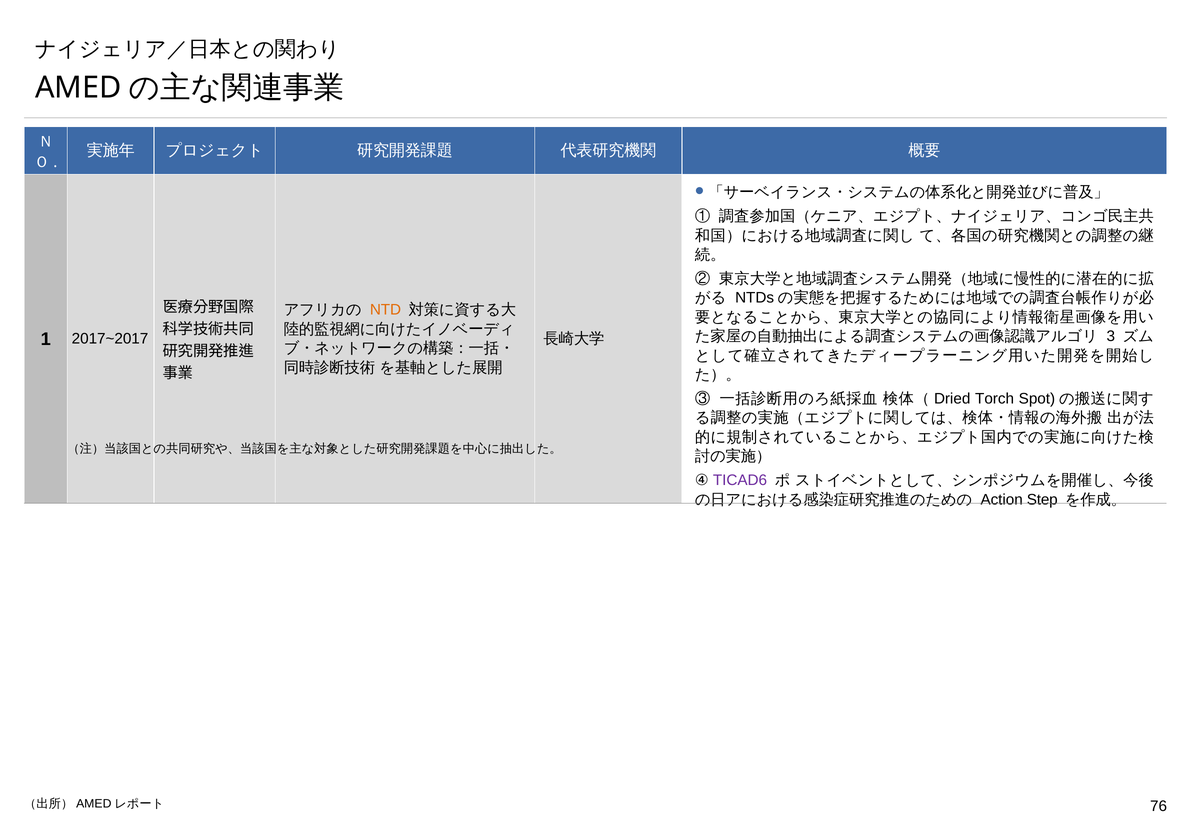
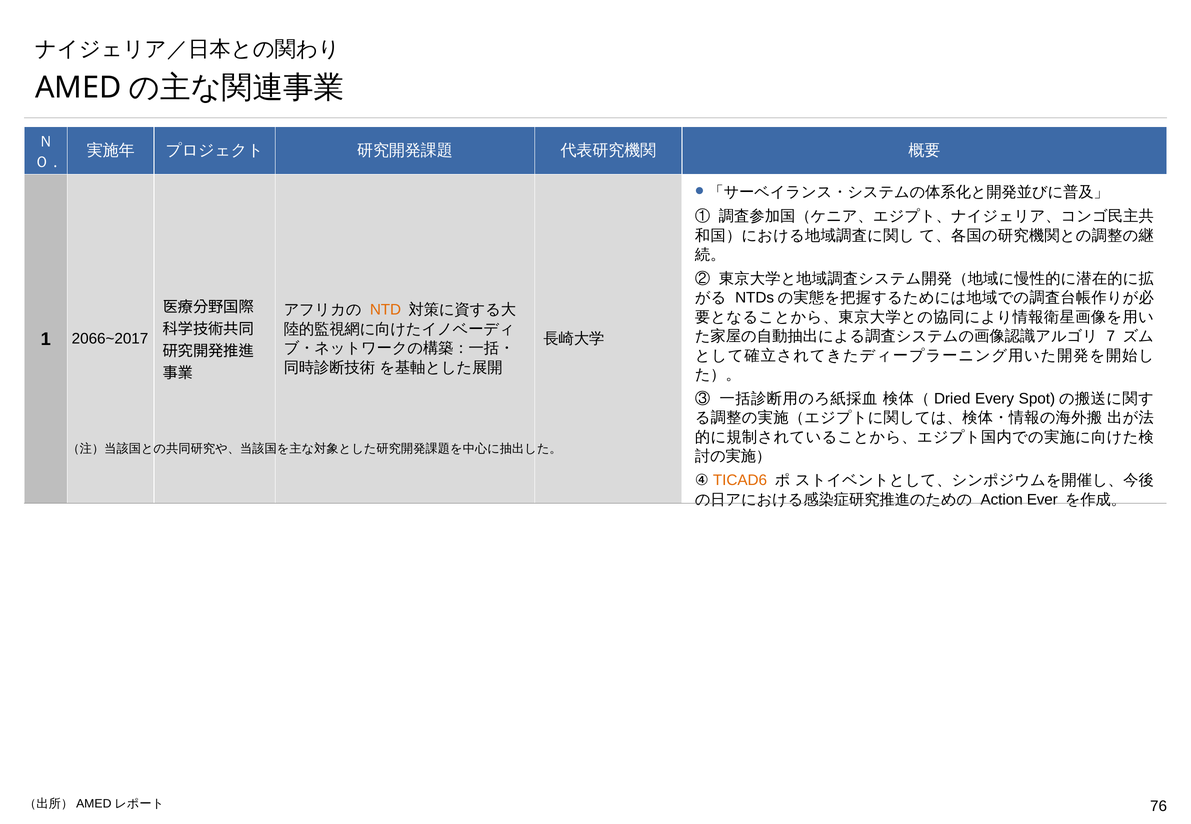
2017~2017: 2017~2017 -> 2066~2017 (110, 339)
3: 3 -> 7 (1111, 337)
Torch: Torch -> Every (995, 399)
TICAD6 colour: purple -> orange (740, 481)
Step: Step -> Ever (1042, 500)
